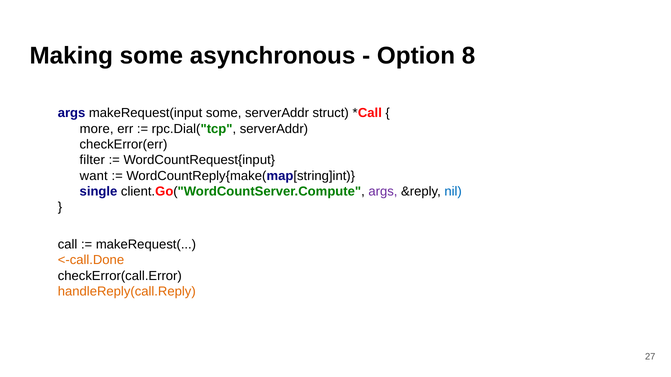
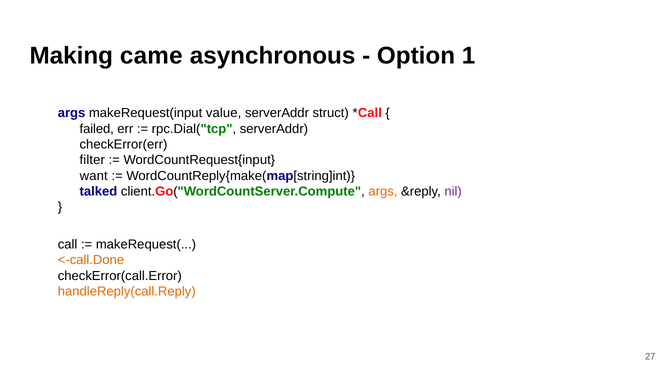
Making some: some -> came (151, 56)
8: 8 -> 1 (469, 56)
makeRequest(input some: some -> value (224, 113)
more: more -> failed (97, 129)
single: single -> talked (98, 192)
args colour: purple -> orange (383, 192)
nil colour: blue -> purple (453, 192)
